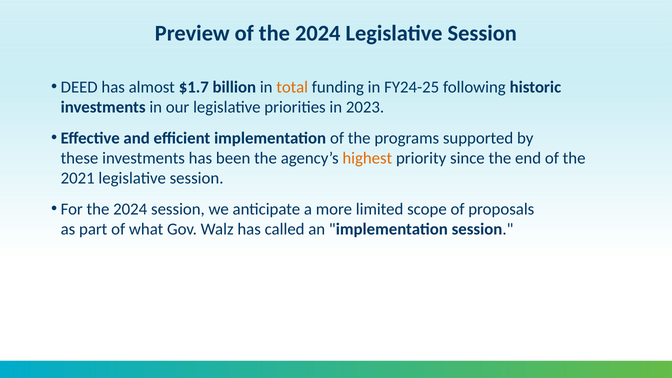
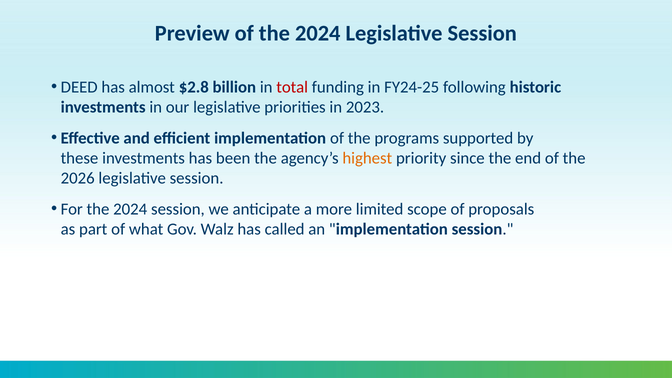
$1.7: $1.7 -> $2.8 (194, 87)
total colour: orange -> red (292, 87)
2021: 2021 -> 2026 (78, 178)
